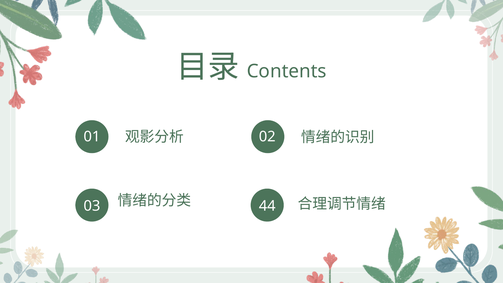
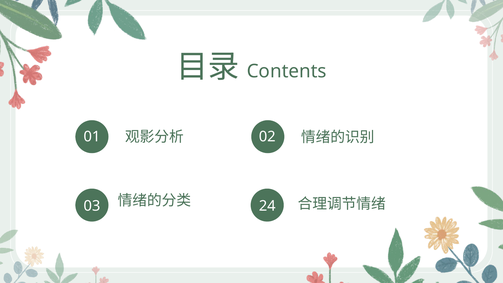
44: 44 -> 24 (267, 206)
